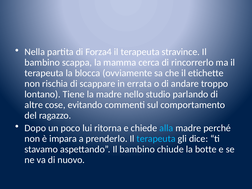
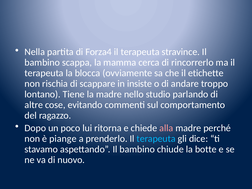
errata: errata -> insiste (140, 84)
alla colour: light blue -> pink (166, 128)
impara: impara -> piange (63, 139)
